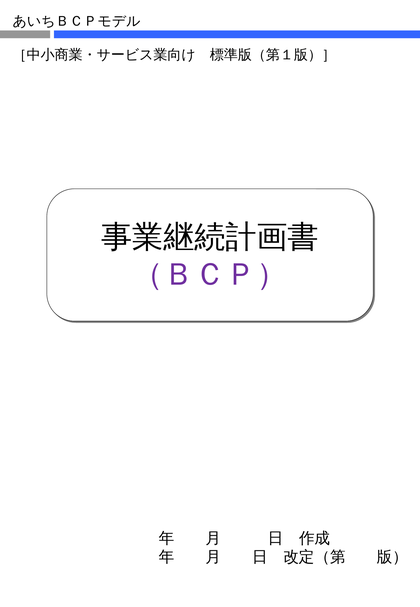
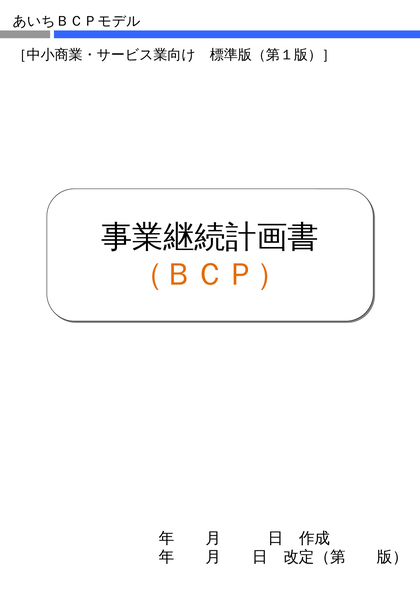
（ＢＣＰ） colour: purple -> orange (210, 274)
